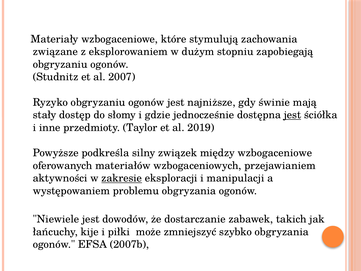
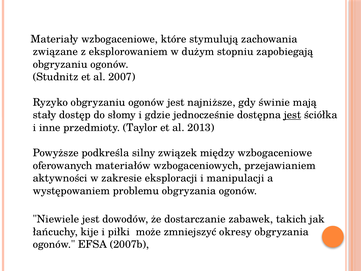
2019: 2019 -> 2013 (201, 127)
zakresie underline: present -> none (122, 178)
szybko: szybko -> okresy (235, 232)
